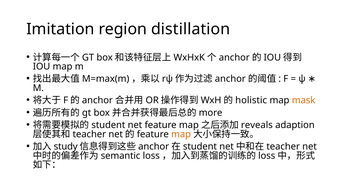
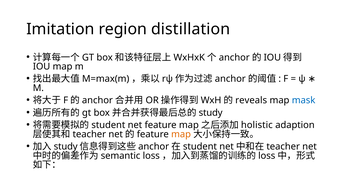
holistic: holistic -> reveals (251, 100)
mask colour: orange -> blue (304, 100)
more: more -> study (211, 113)
reveals: reveals -> holistic (257, 125)
